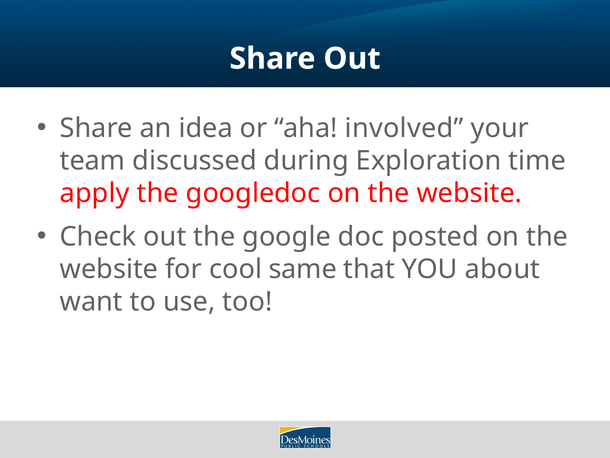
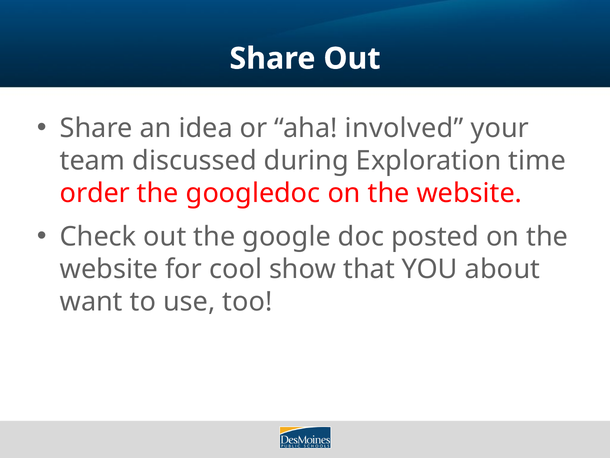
apply: apply -> order (95, 193)
same: same -> show (303, 269)
